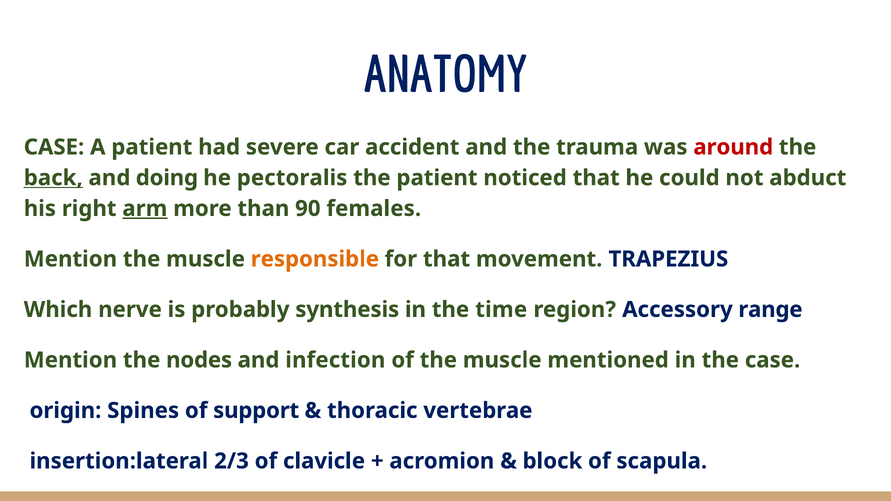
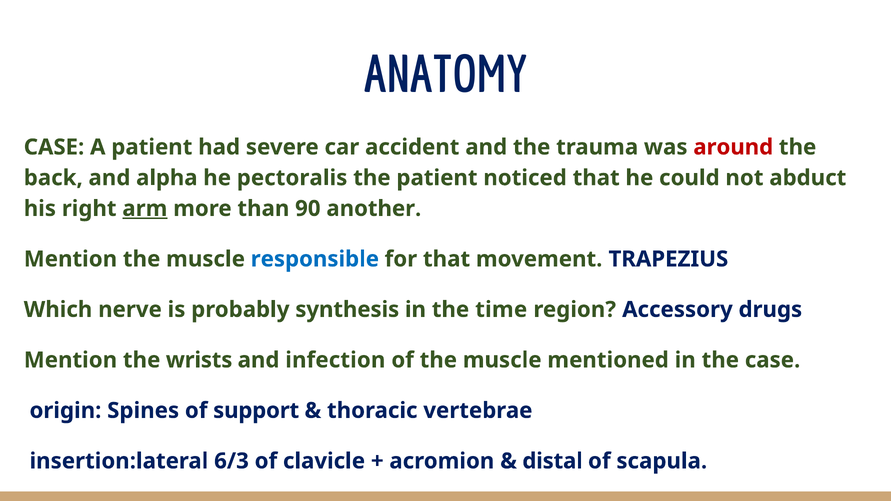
back underline: present -> none (53, 178)
doing: doing -> alpha (167, 178)
females: females -> another (374, 209)
responsible colour: orange -> blue (315, 259)
range: range -> drugs (770, 310)
nodes: nodes -> wrists (199, 360)
2/3: 2/3 -> 6/3 (231, 461)
block: block -> distal (553, 461)
